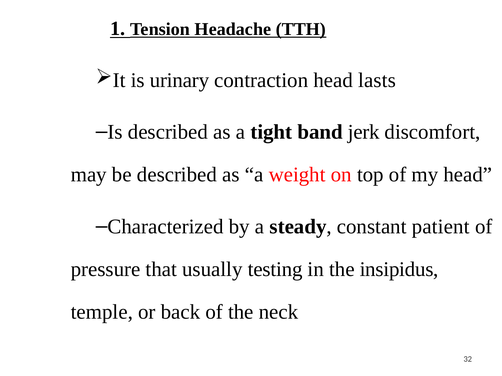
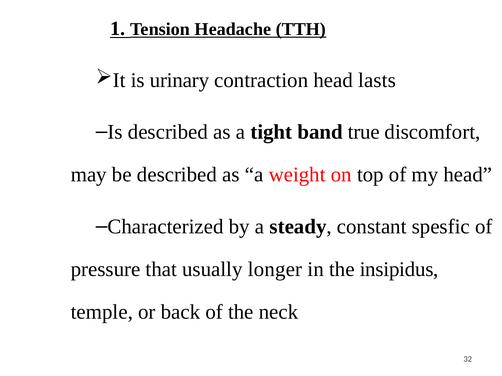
jerk: jerk -> true (364, 132)
patient: patient -> spesfic (441, 227)
testing: testing -> longer (275, 270)
